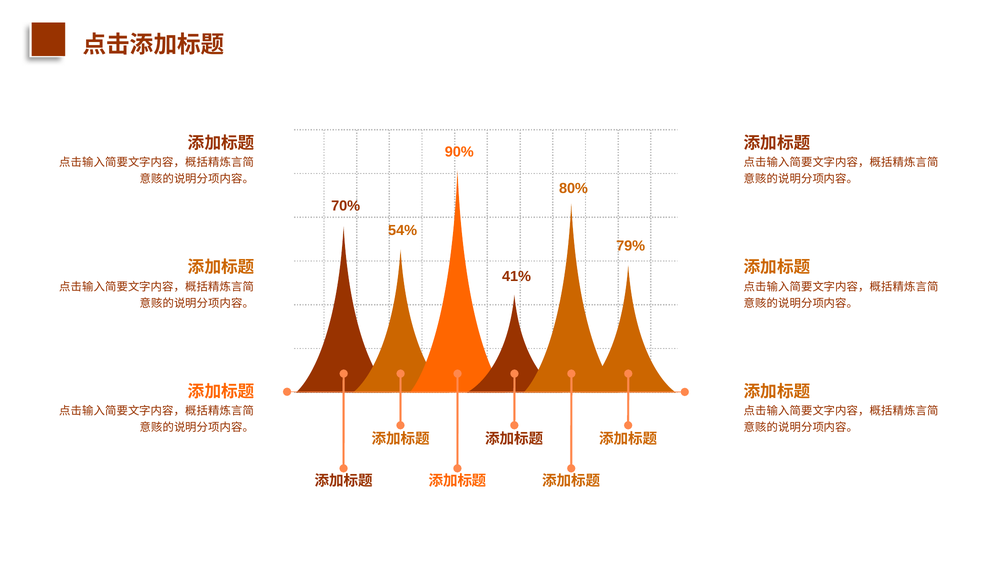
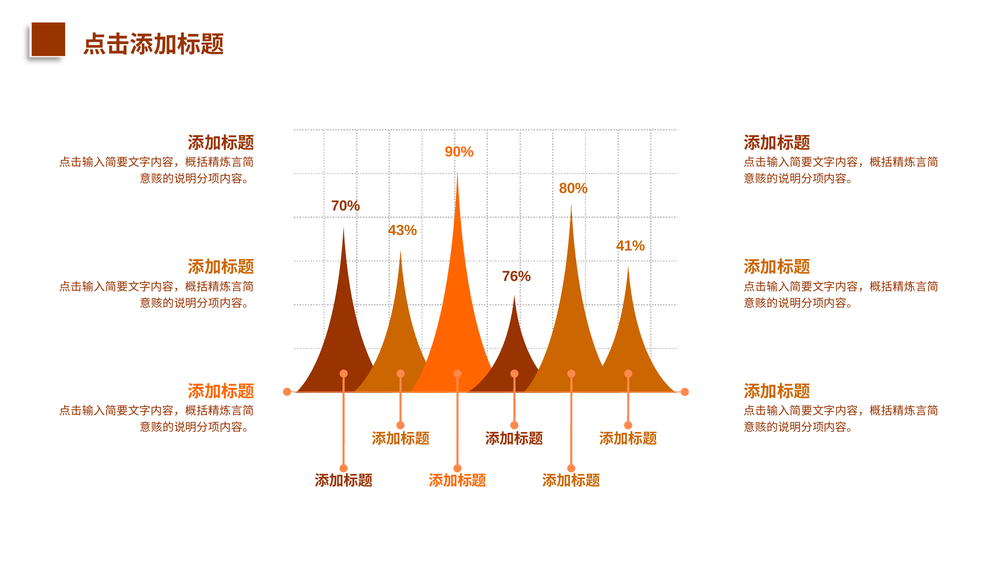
54%: 54% -> 43% (403, 230)
79%: 79% -> 41% (631, 246)
41%: 41% -> 76% (517, 277)
